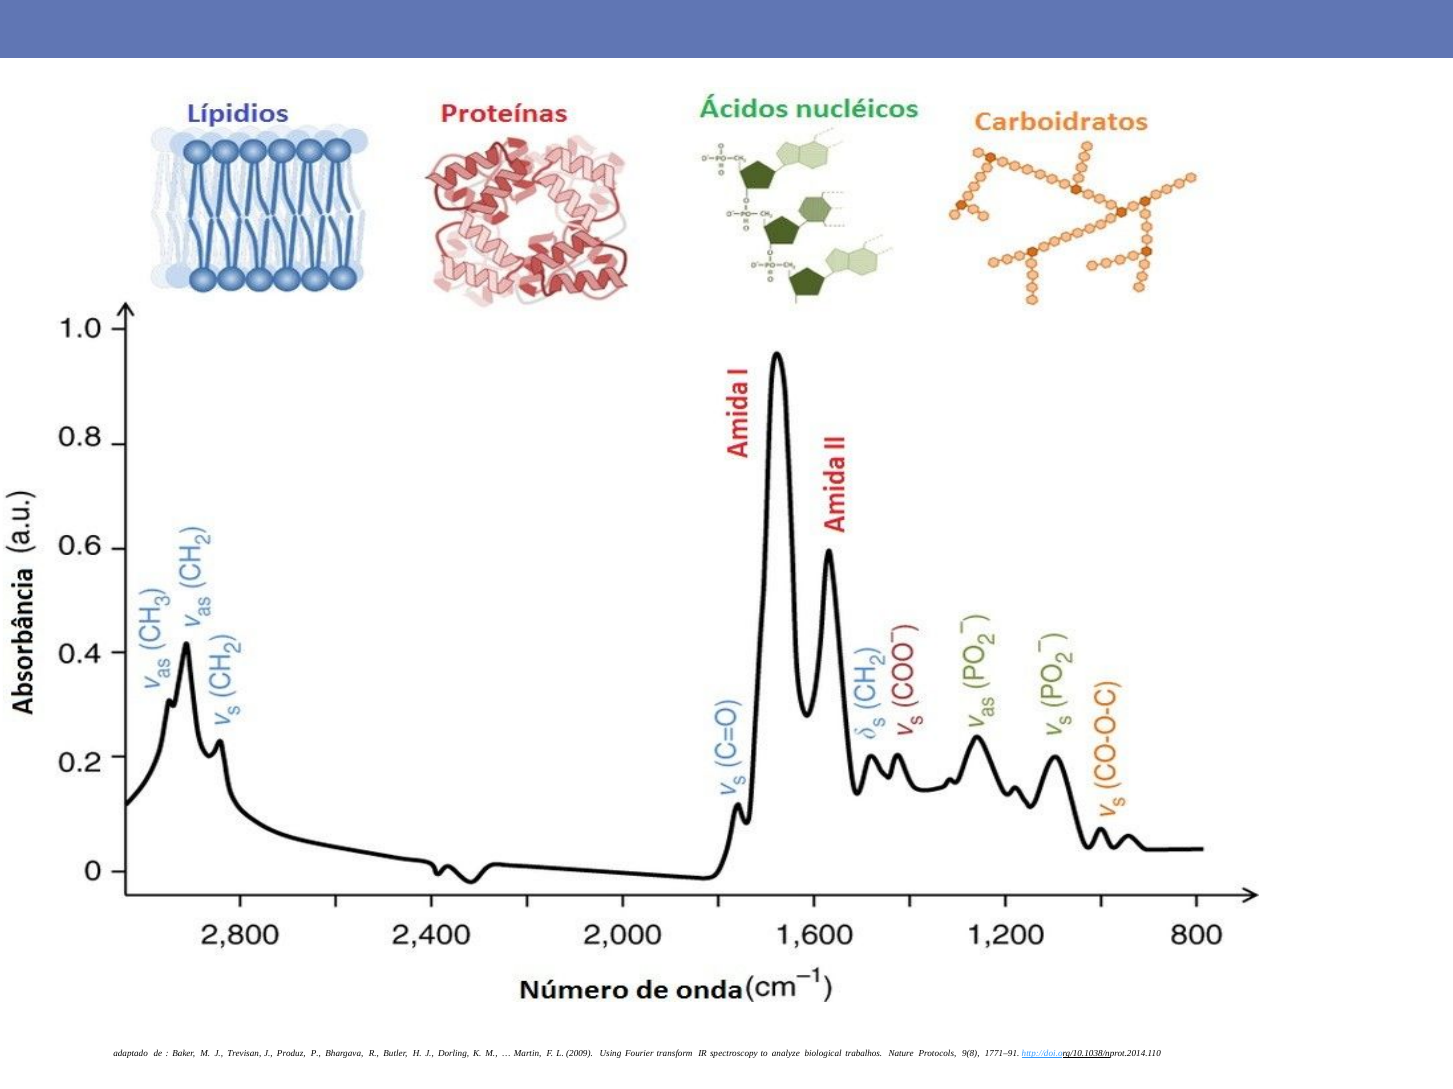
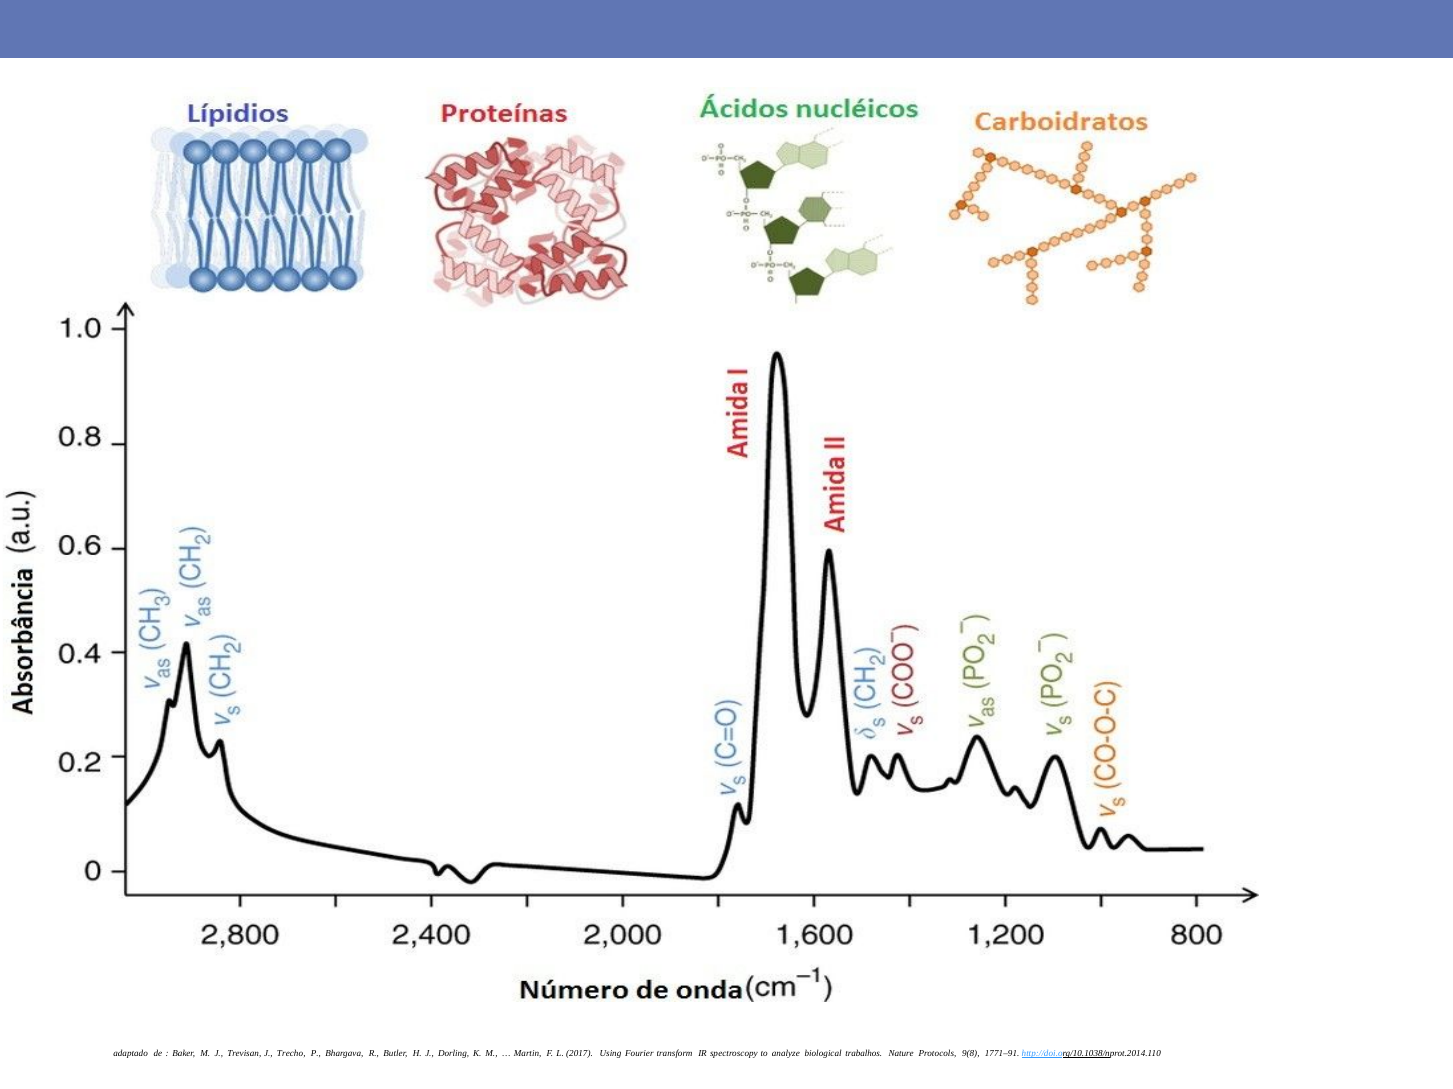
Produz: Produz -> Trecho (291, 1054)
2009: 2009 -> 2017 (580, 1054)
